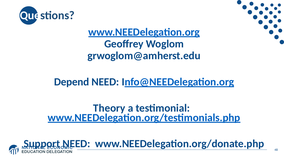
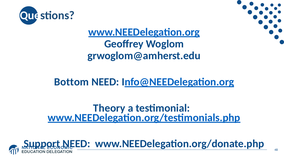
Depend: Depend -> Bottom (71, 82)
